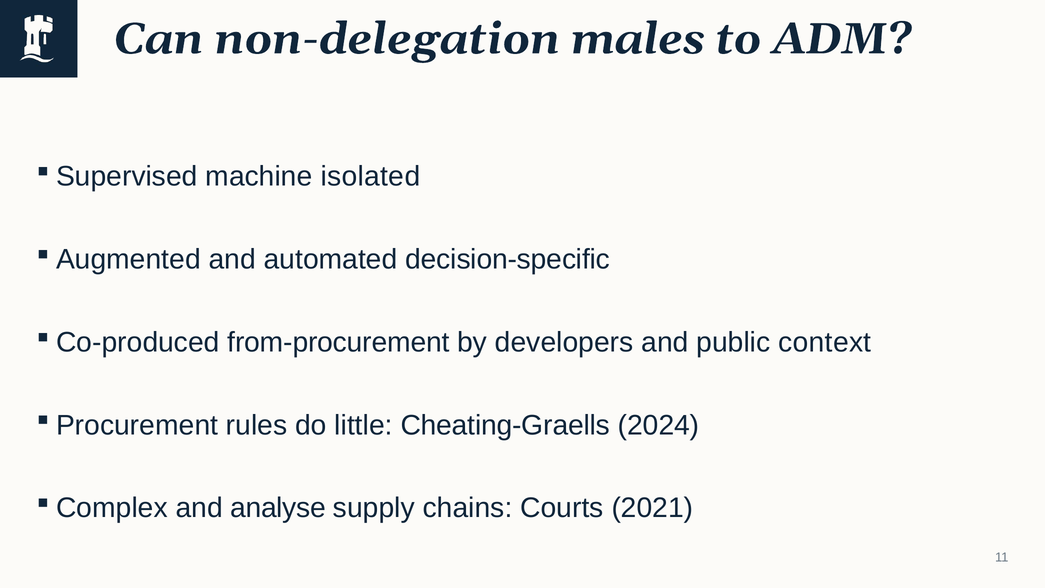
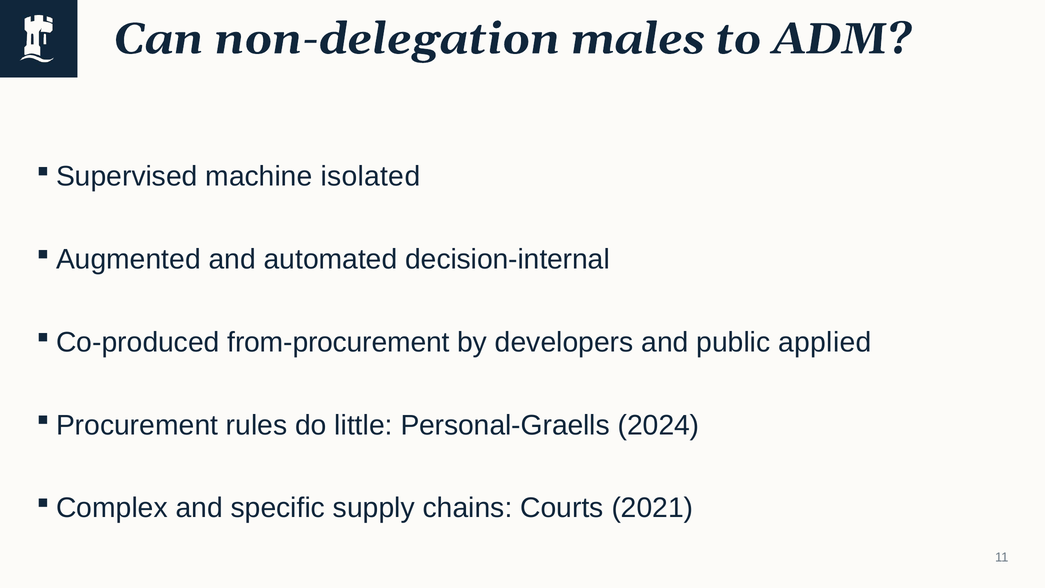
decision-specific: decision-specific -> decision-internal (508, 259)
context: context -> applied (825, 342)
Cheating-Graells: Cheating-Graells -> Personal-Graells (505, 425)
analyse: analyse -> specific (278, 508)
